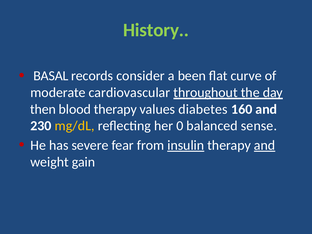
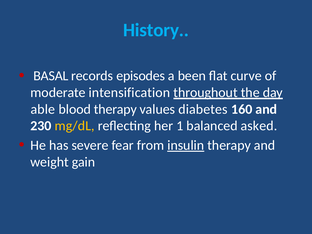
History colour: light green -> light blue (156, 30)
consider: consider -> episodes (141, 76)
cardiovascular: cardiovascular -> intensification (129, 93)
then: then -> able (43, 109)
0: 0 -> 1 (180, 126)
sense: sense -> asked (259, 126)
and underline: present -> none (265, 145)
